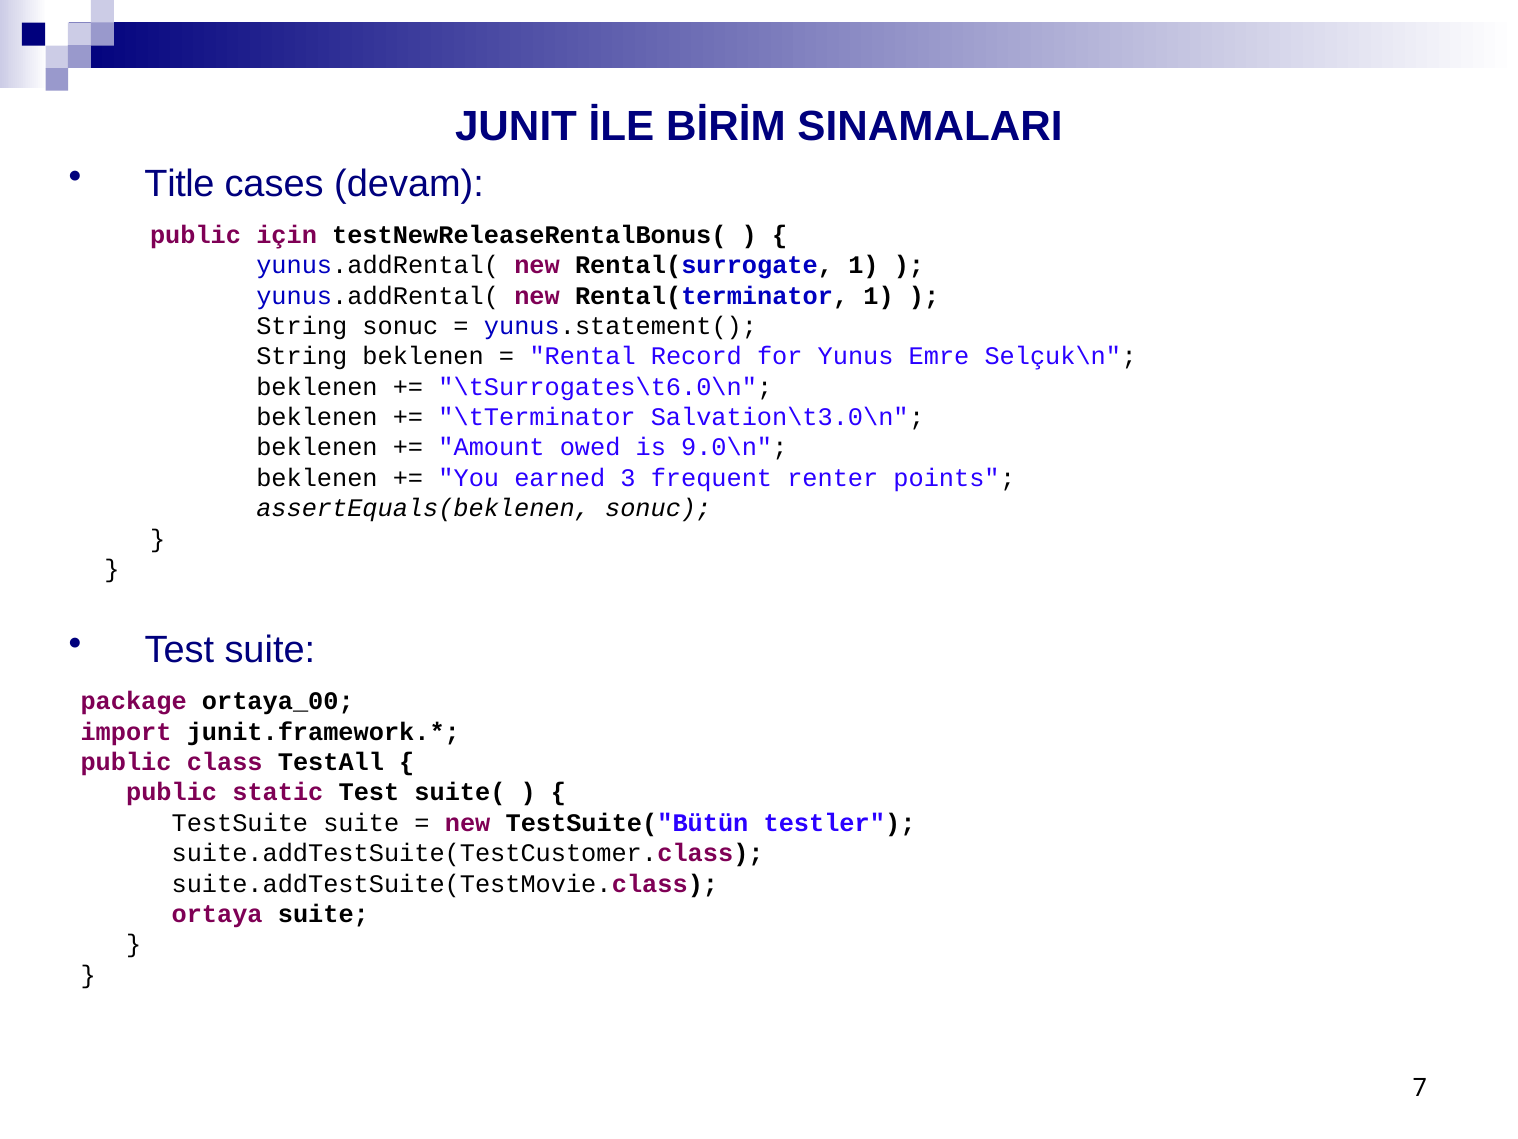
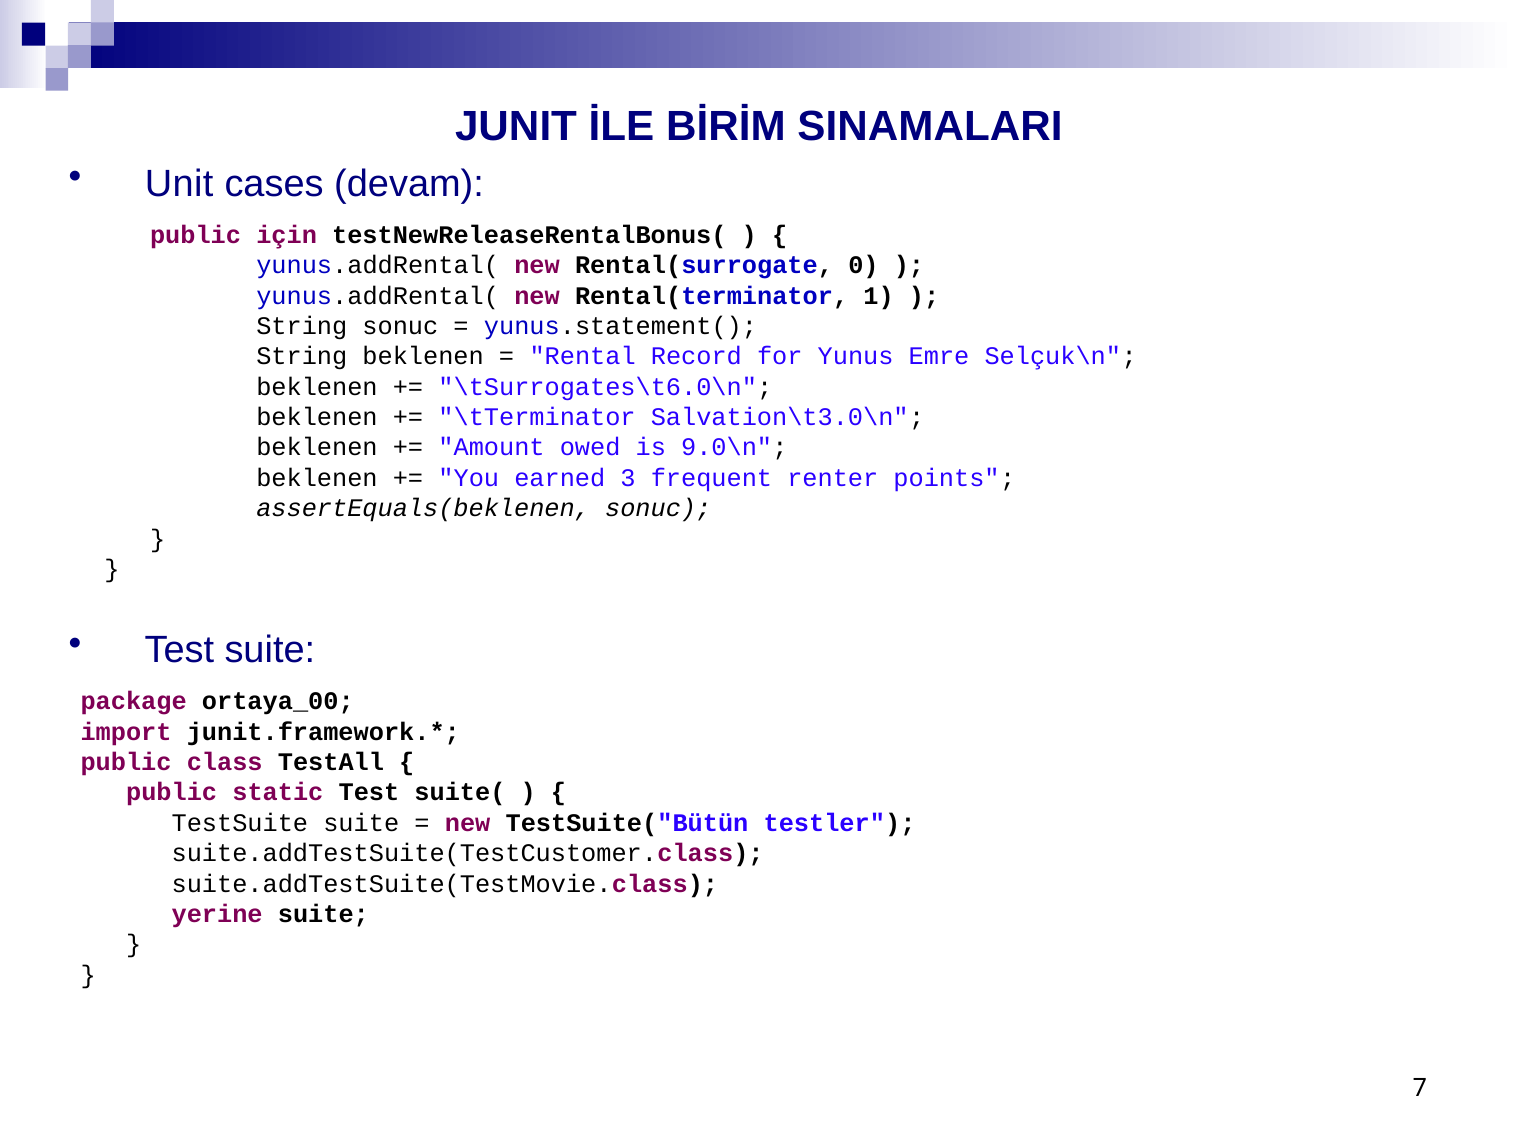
Title: Title -> Unit (179, 184)
Rental(surrogate 1: 1 -> 0 (863, 265)
ortaya: ortaya -> yerine (217, 914)
